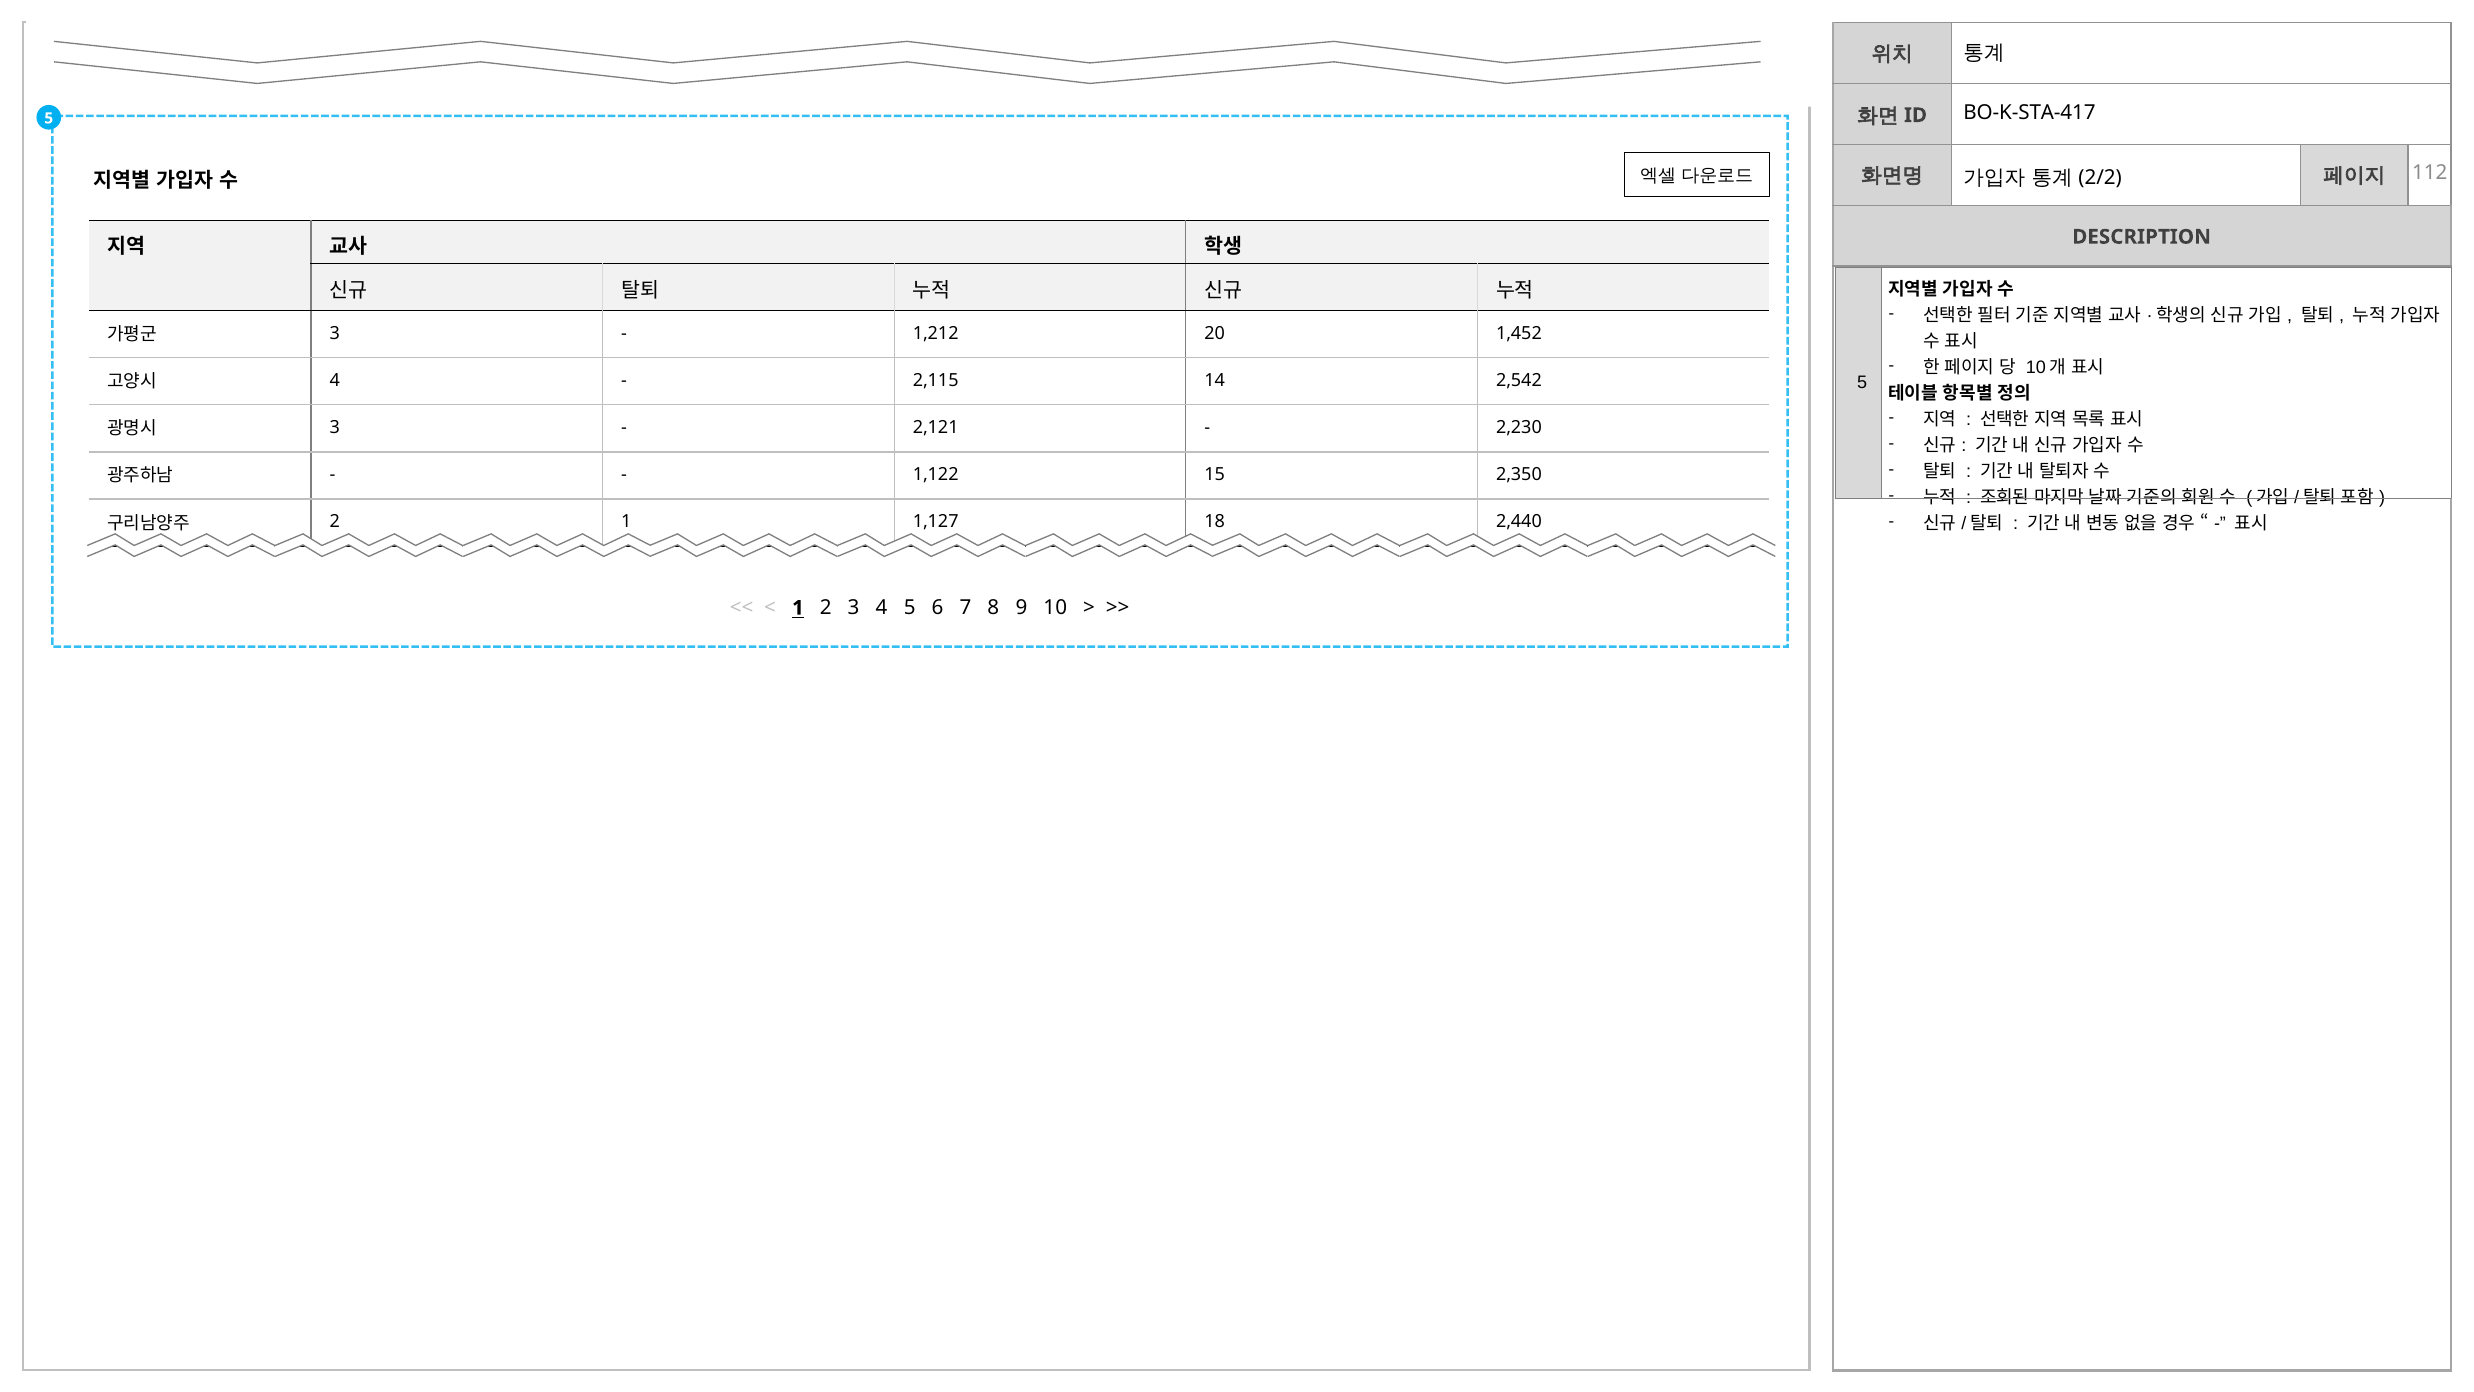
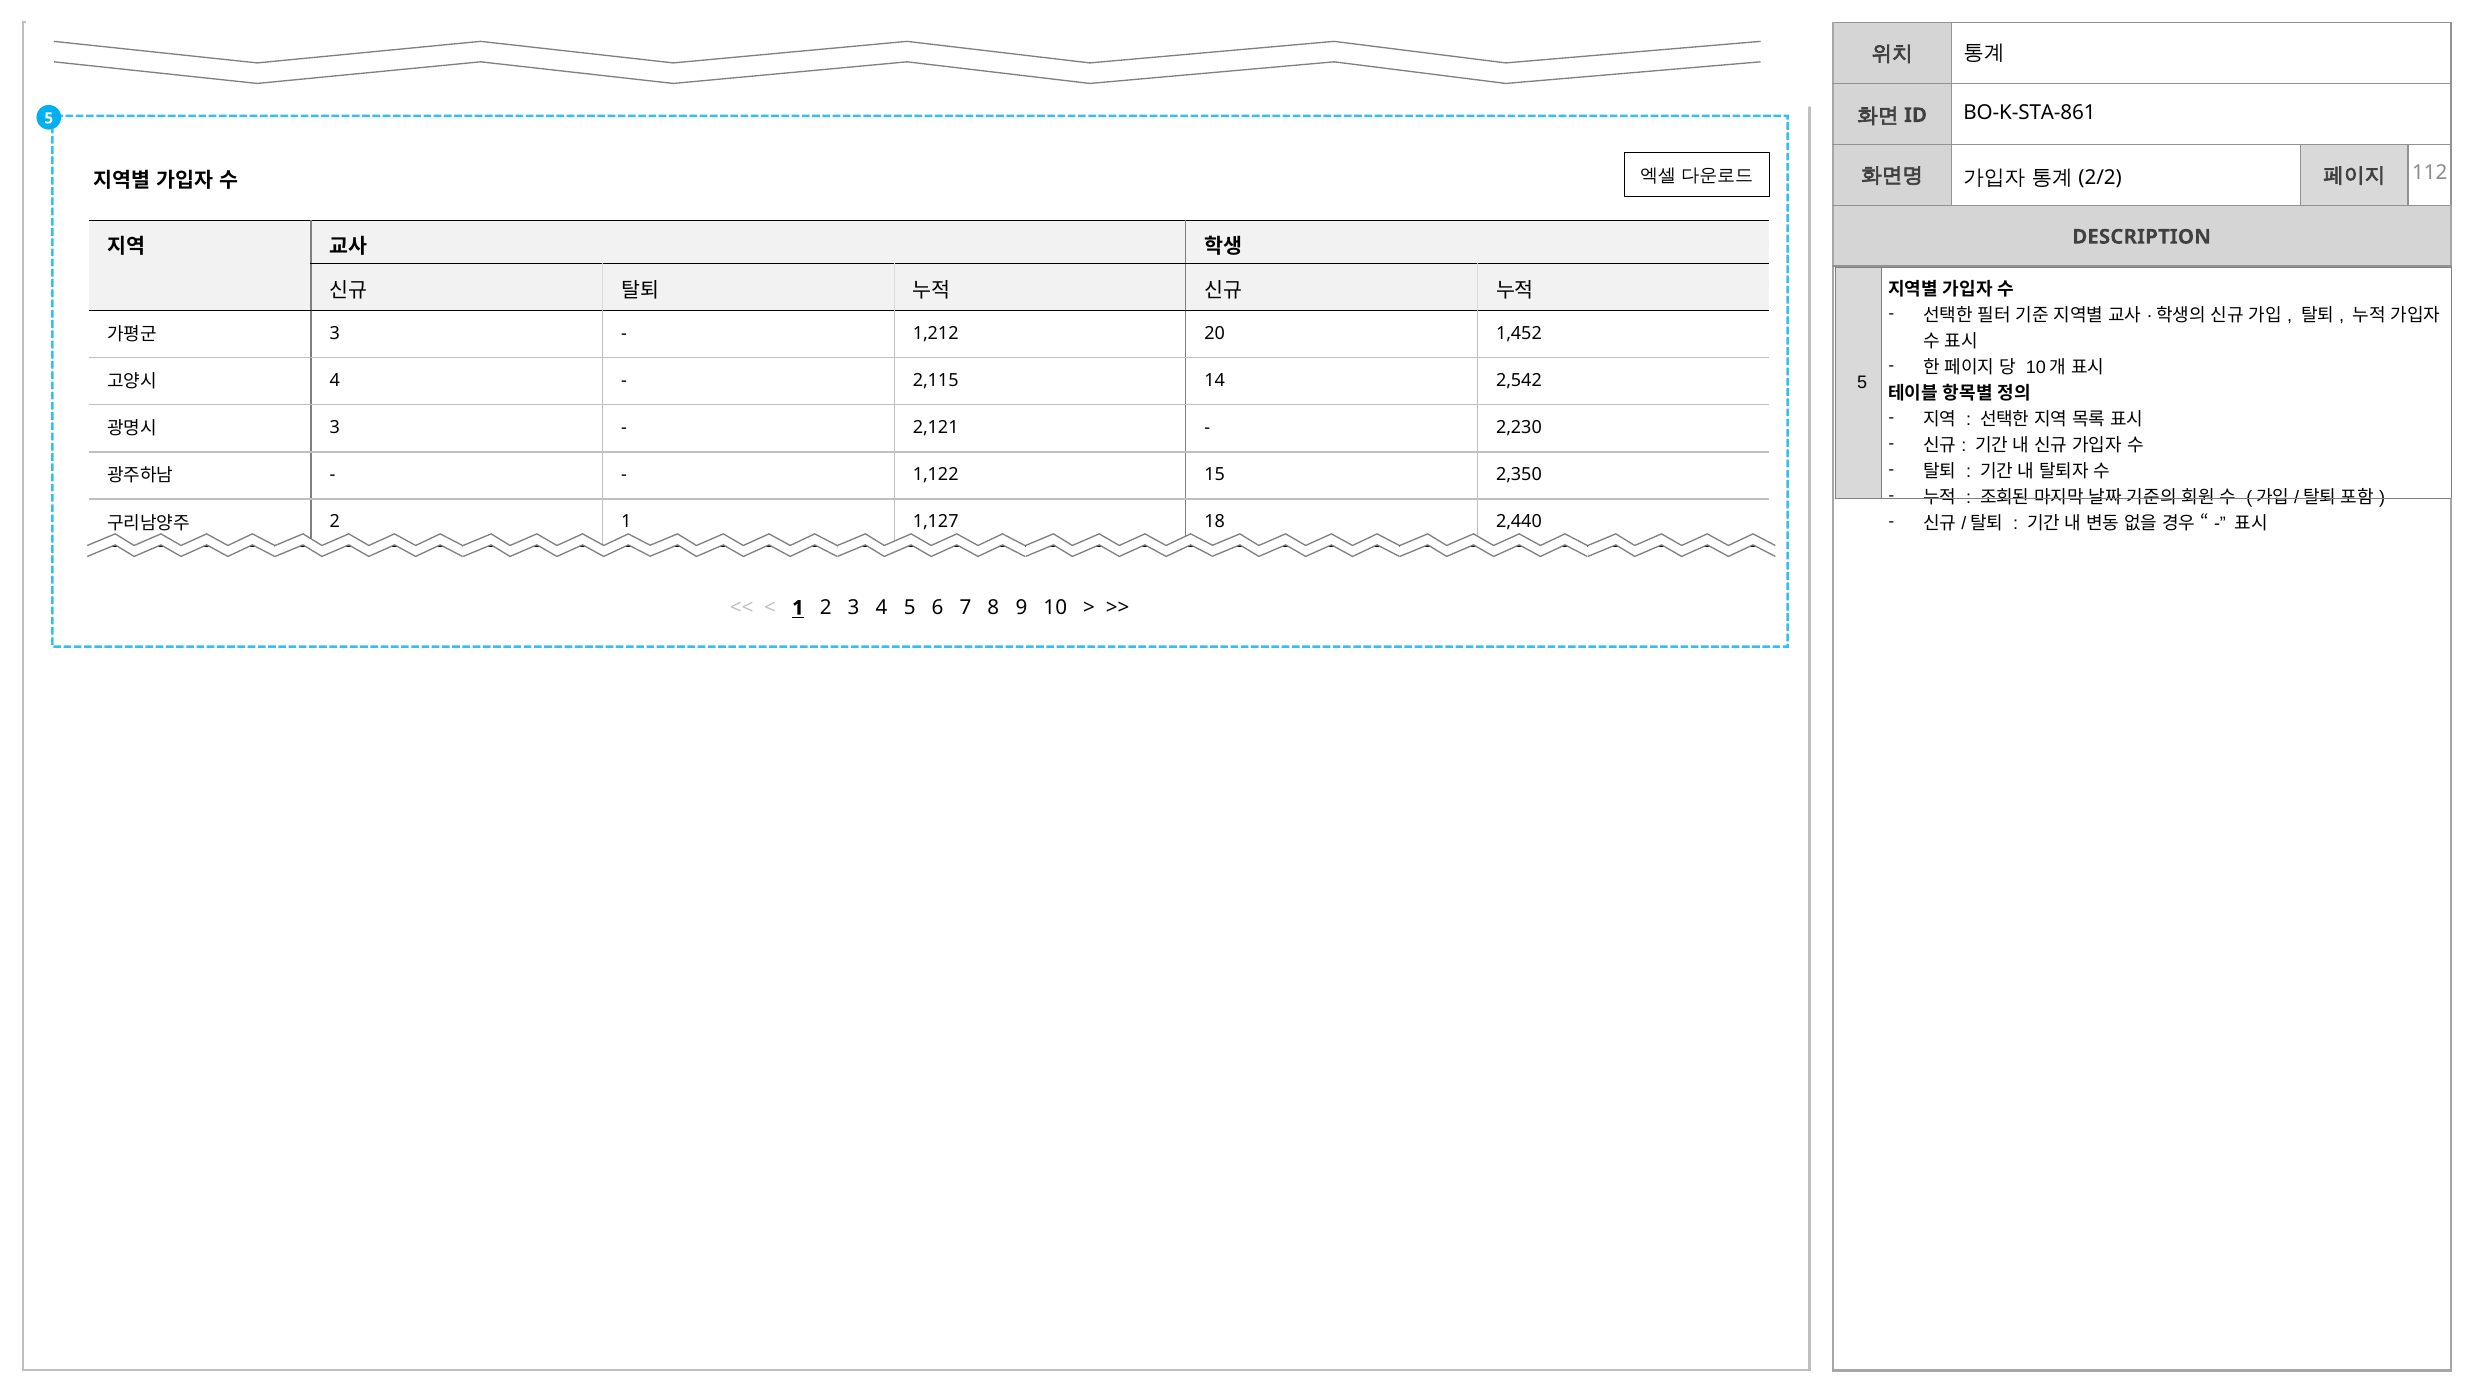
BO-K-STA-417: BO-K-STA-417 -> BO-K-STA-861 (2029, 113)
